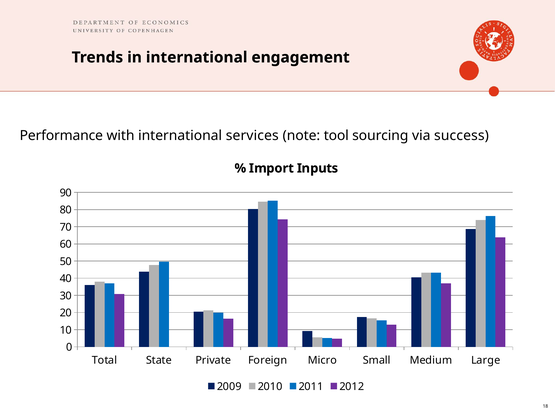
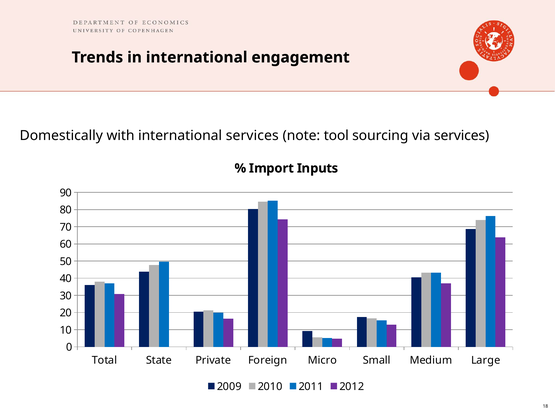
Performance: Performance -> Domestically (61, 136)
via success: success -> services (462, 136)
